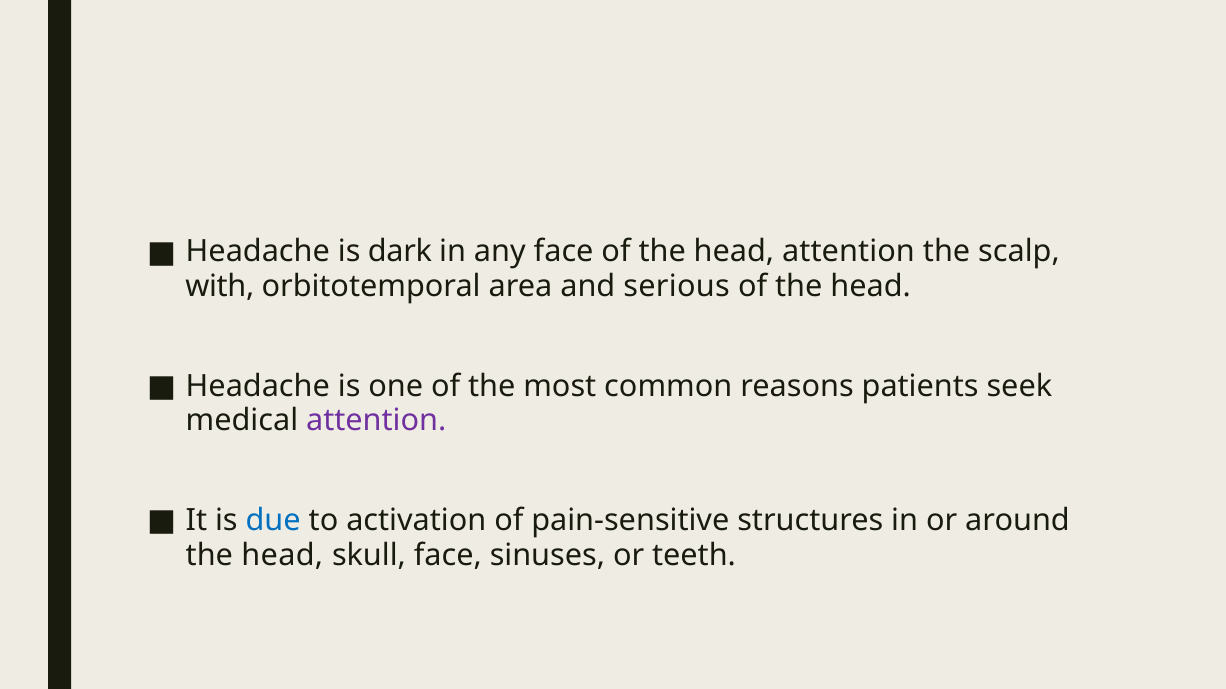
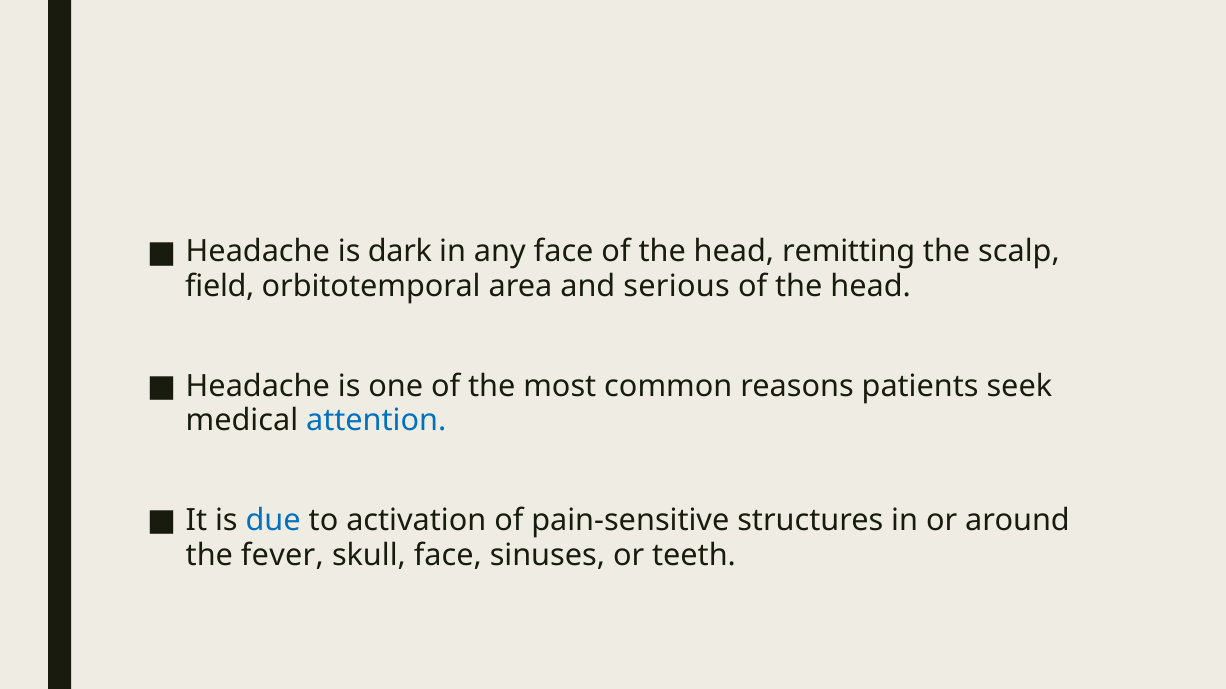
head attention: attention -> remitting (849, 252)
with: with -> field (220, 287)
attention colour: purple -> blue (376, 421)
head: head -> fever (282, 555)
